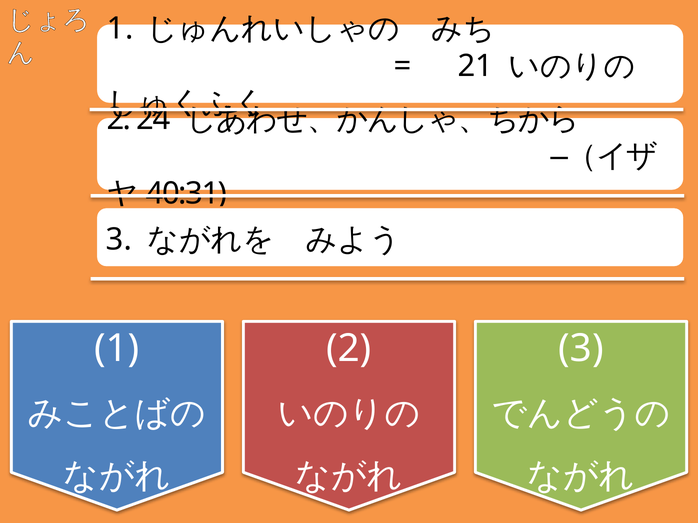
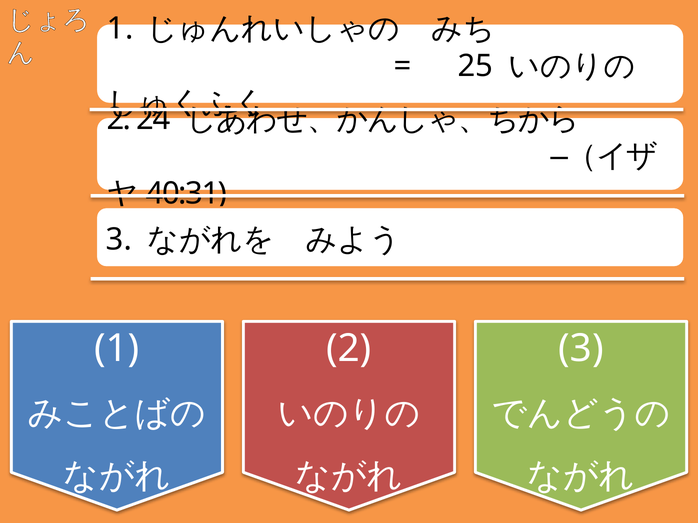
21: 21 -> 25 (475, 66)
